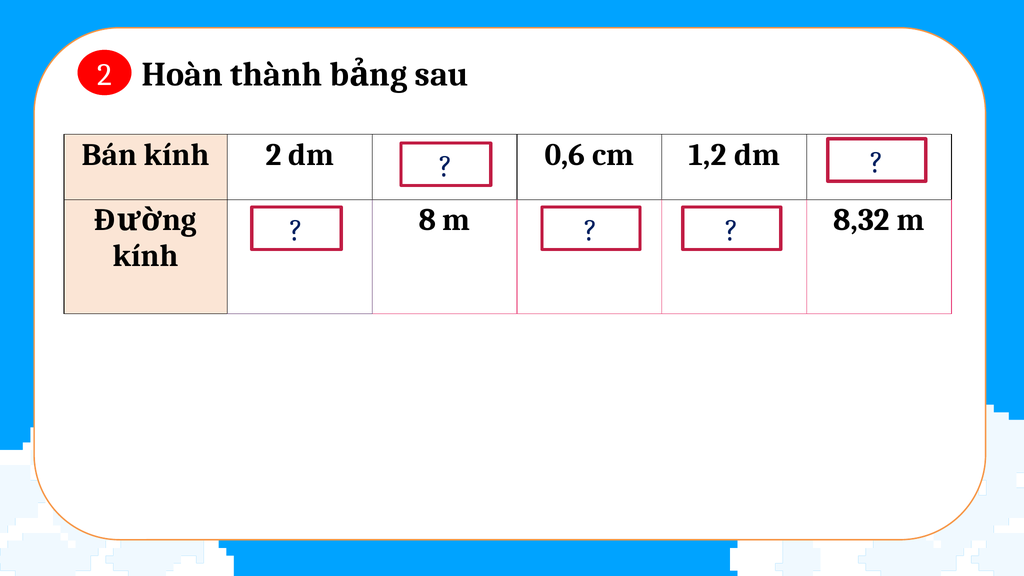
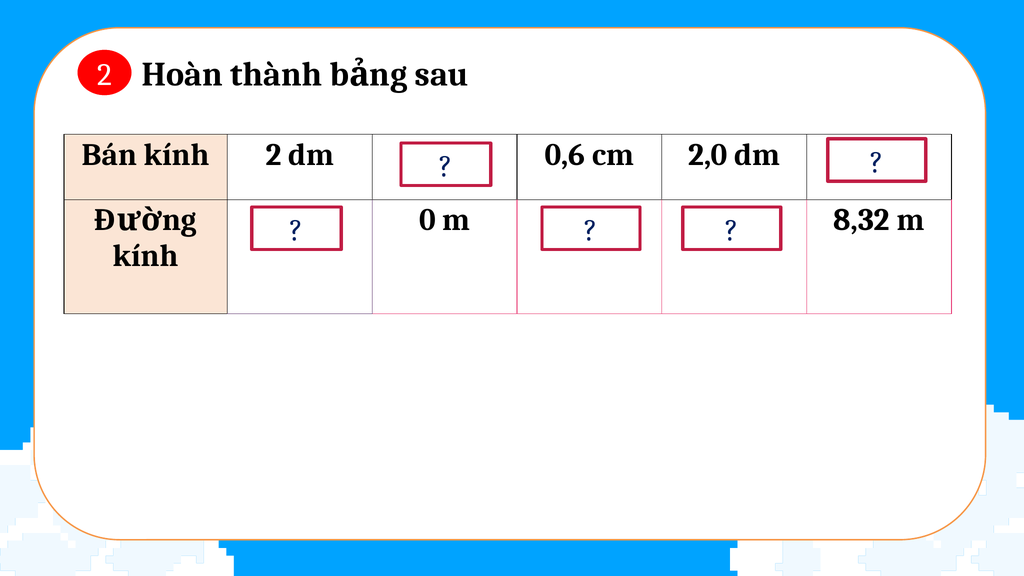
cm 1,2: 1,2 -> 2,0 (708, 155)
8: 8 -> 0 (427, 220)
